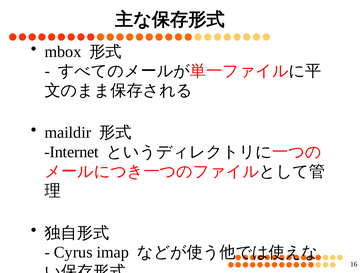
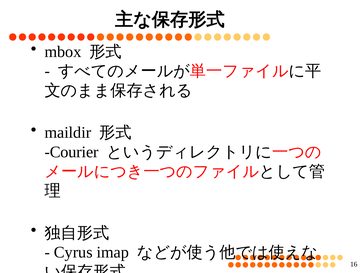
Internet: Internet -> Courier (72, 152)
